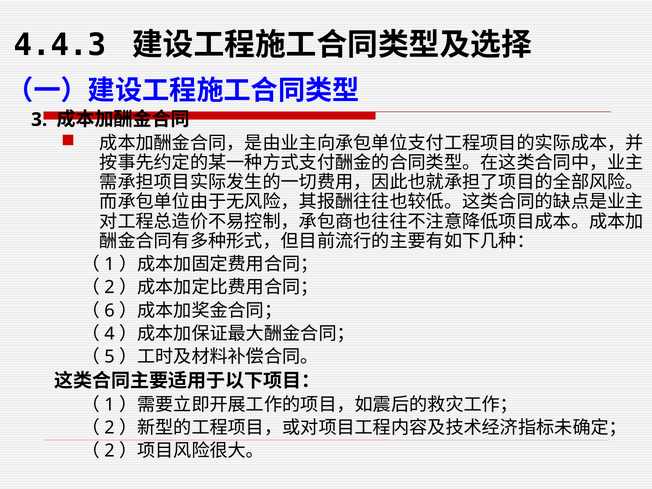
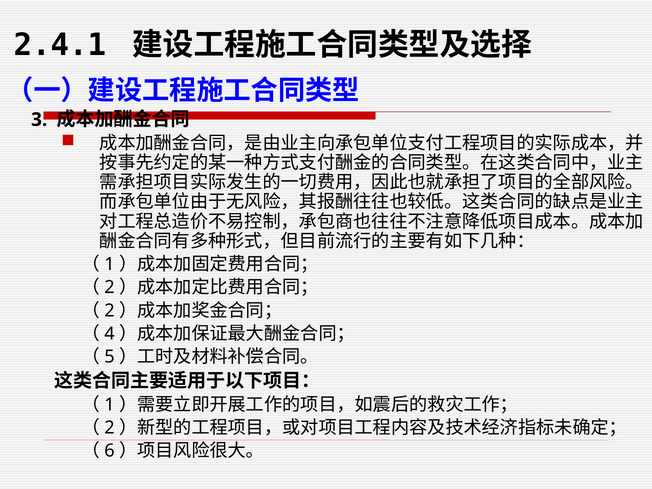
4.4.3: 4.4.3 -> 2.4.1 (60, 45)
6: 6 -> 2 (110, 311)
2: 2 -> 6 (110, 451)
